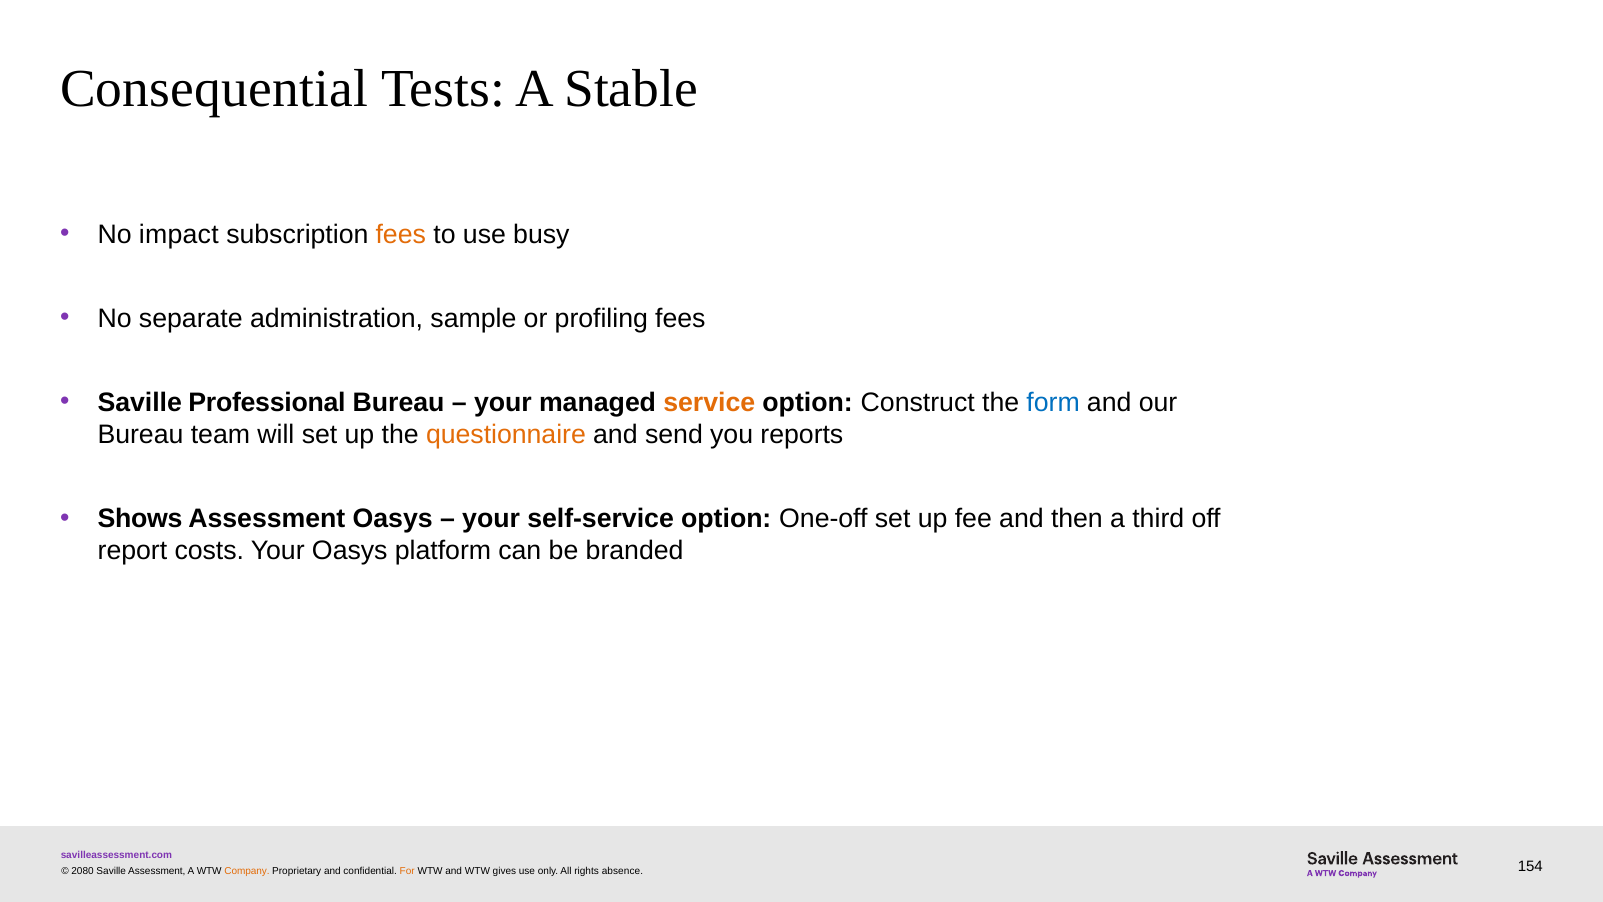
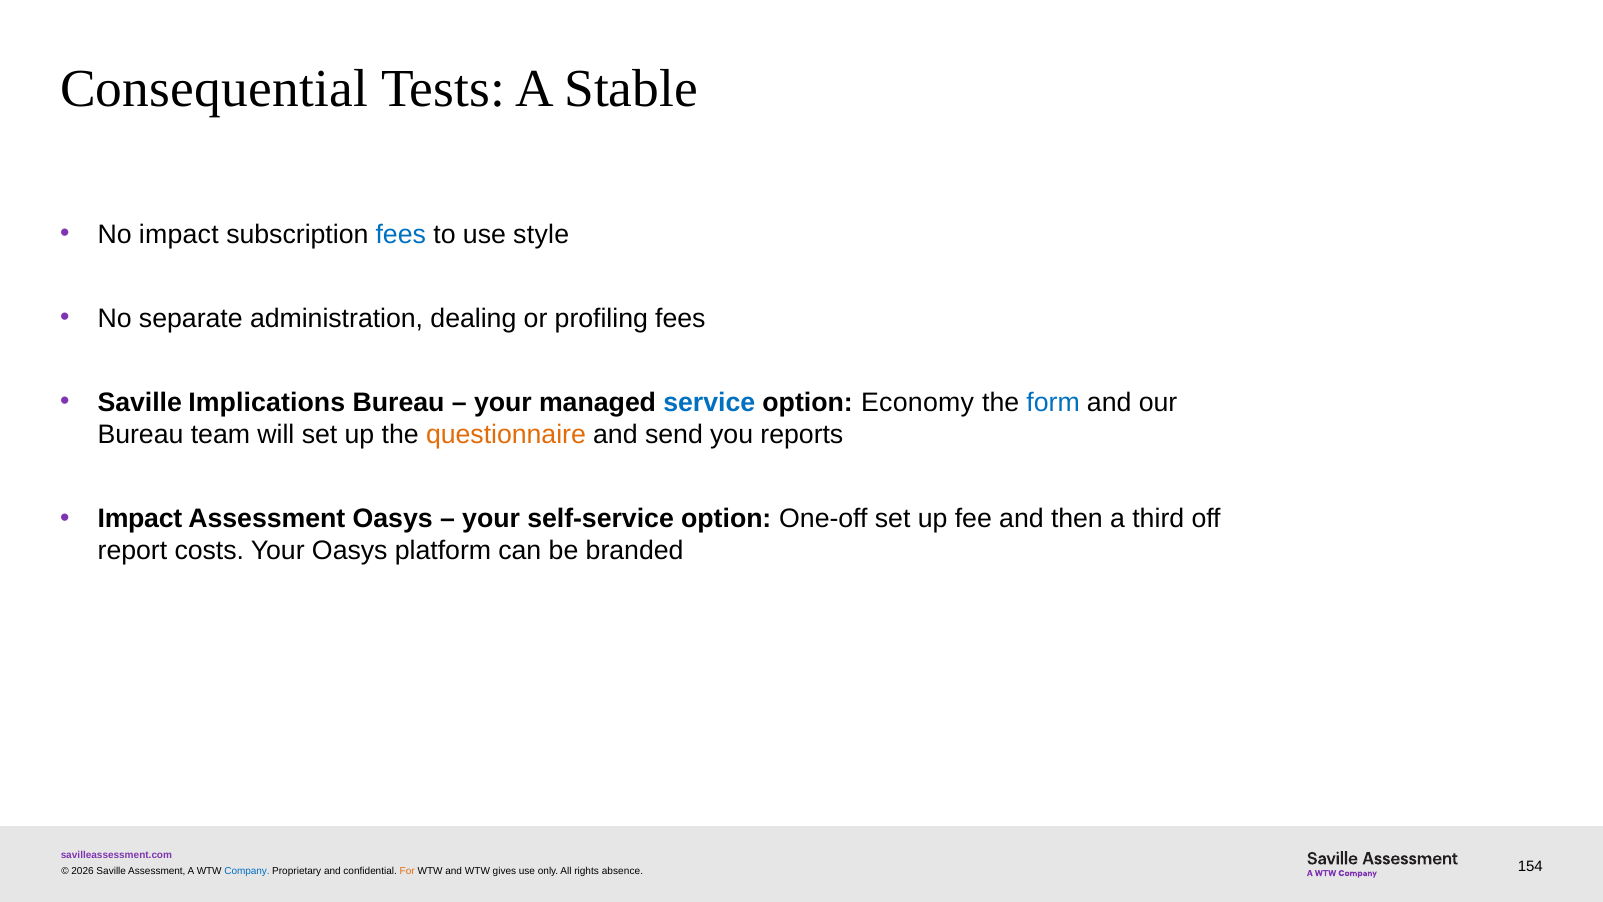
fees colour: orange -> blue (401, 234)
busy: busy -> style (541, 234)
sample: sample -> dealing (473, 318)
Professional: Professional -> Implications (267, 403)
service colour: orange -> blue (709, 403)
Construct: Construct -> Economy (918, 403)
Shows: Shows -> Impact (140, 519)
2080: 2080 -> 2026 (83, 871)
Company colour: orange -> blue (247, 871)
